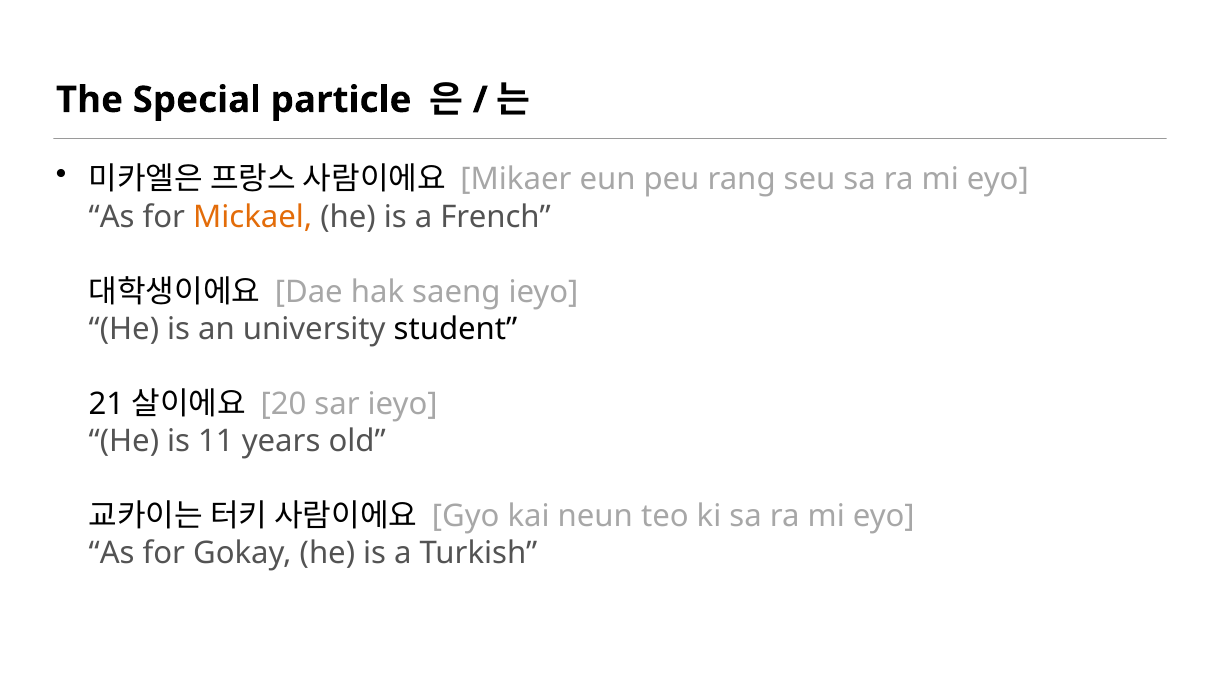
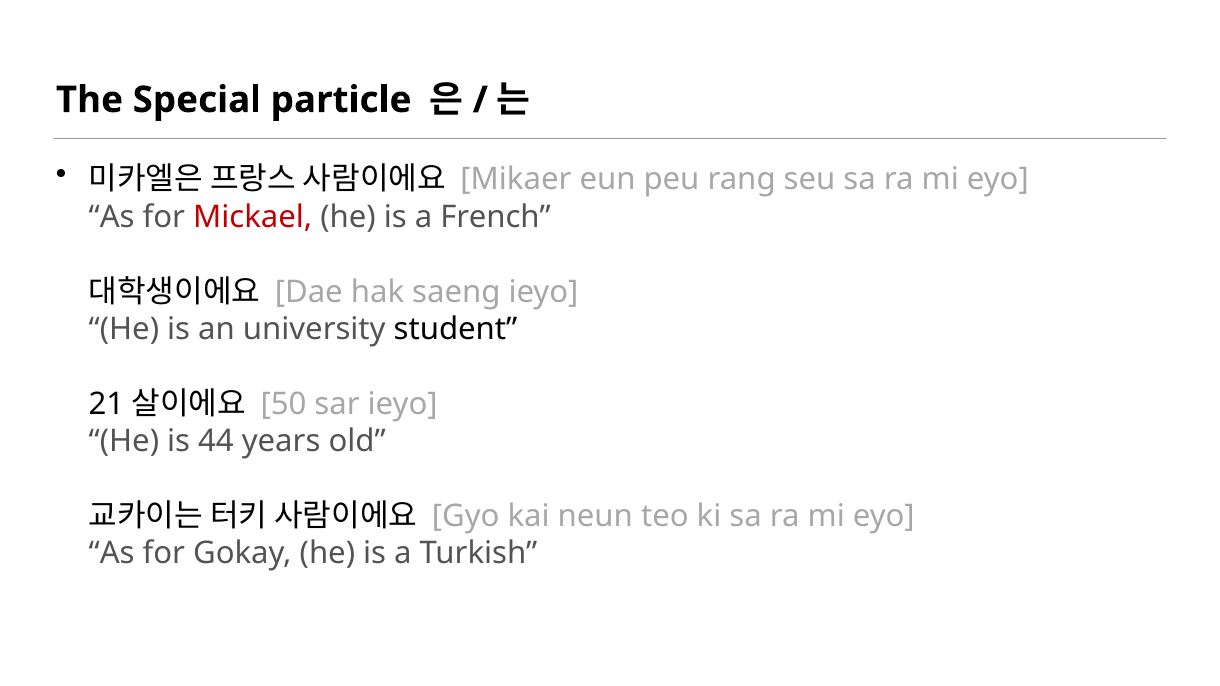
Mickael colour: orange -> red (253, 217)
20: 20 -> 50 (283, 404)
11: 11 -> 44 (216, 441)
